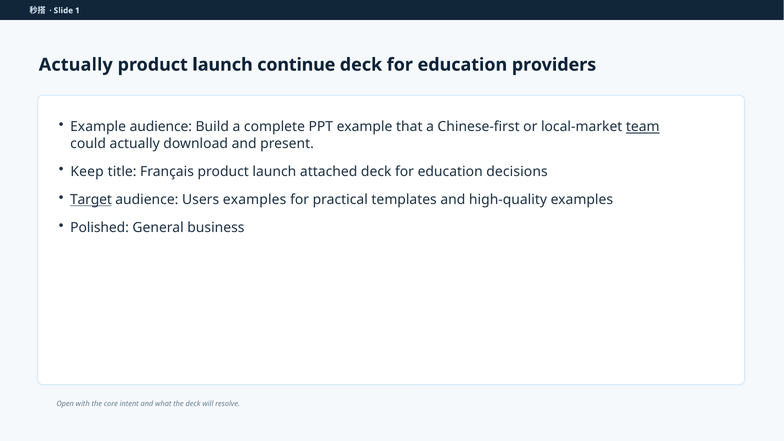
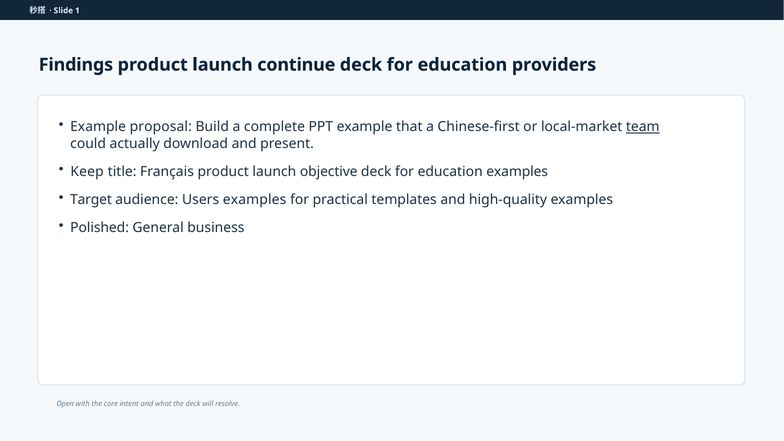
Actually: Actually -> Findings (76, 65)
Example audience: audience -> proposal (161, 127)
attached: attached -> objective (329, 172)
education decisions: decisions -> examples (517, 172)
Target underline: present -> none (91, 200)
